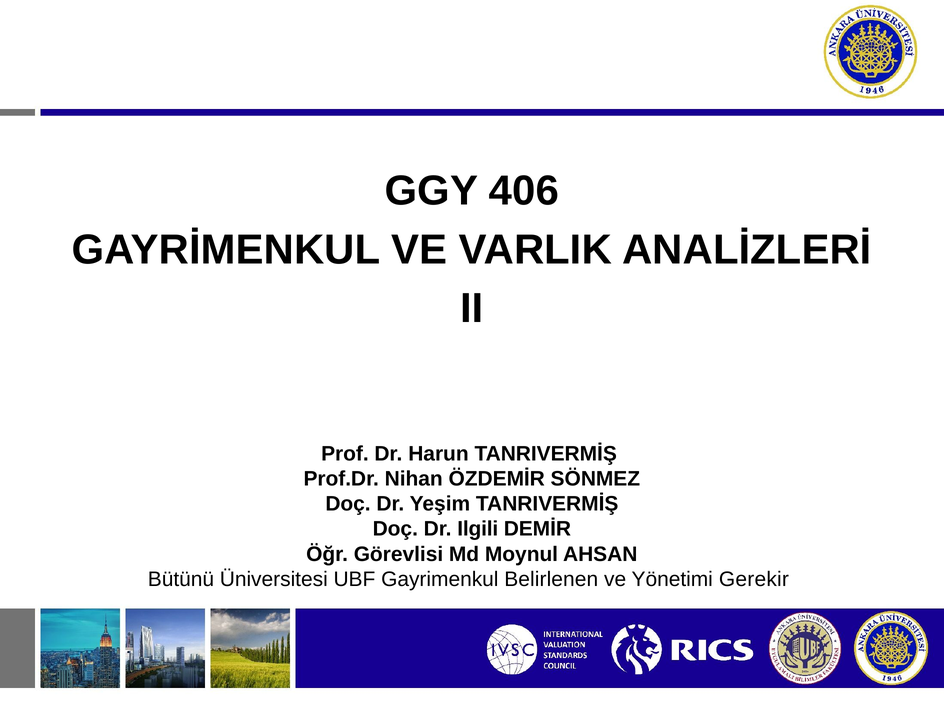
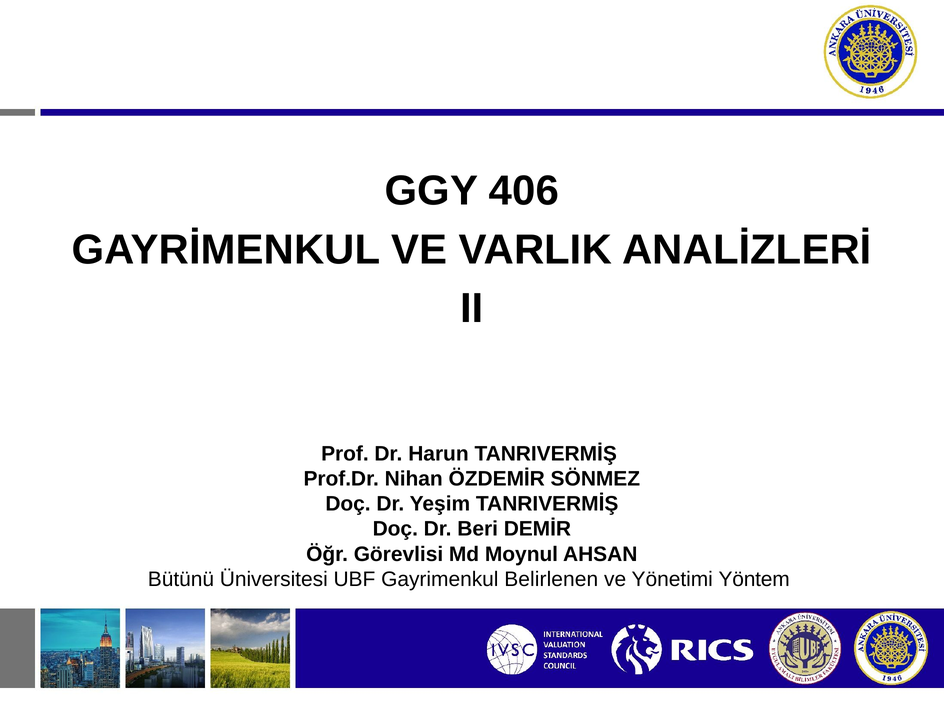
Ilgili: Ilgili -> Beri (478, 529)
Gerekir: Gerekir -> Yöntem (754, 579)
